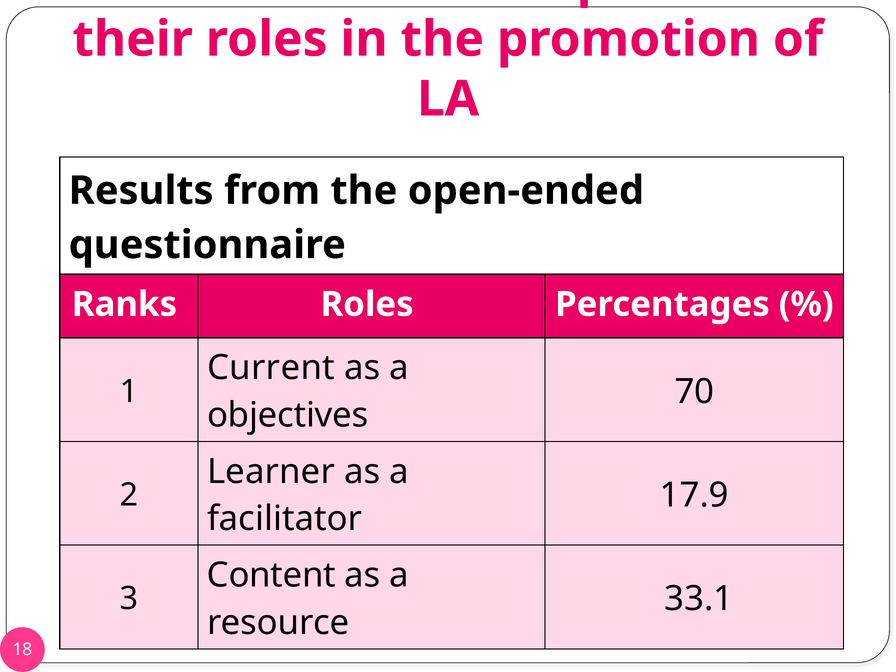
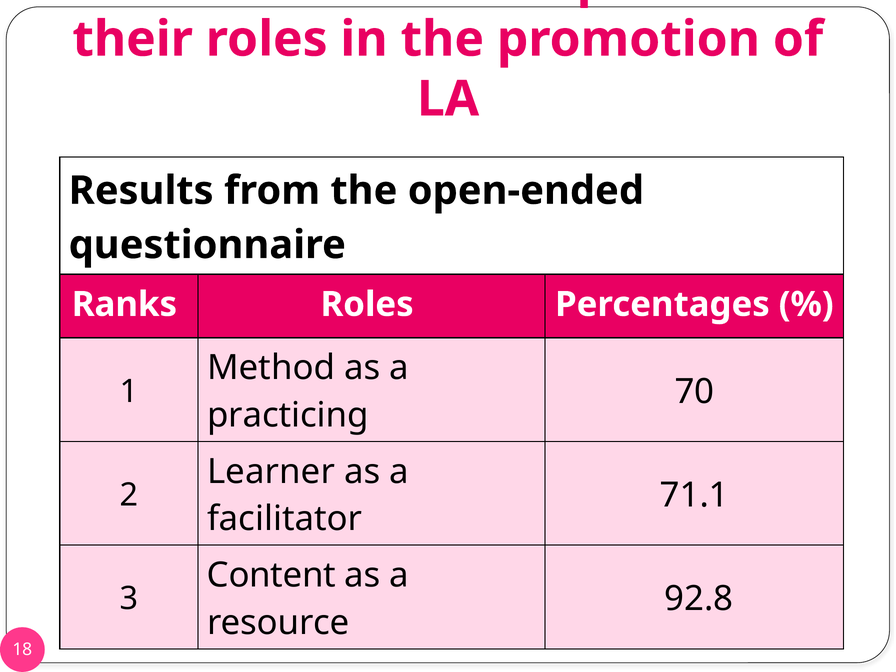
Current: Current -> Method (271, 368)
objectives: objectives -> practicing (288, 415)
17.9: 17.9 -> 71.1 (694, 495)
33.1: 33.1 -> 92.8 (699, 599)
